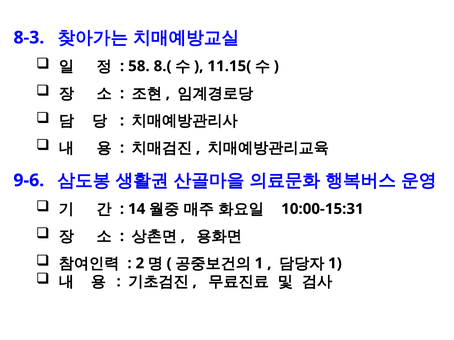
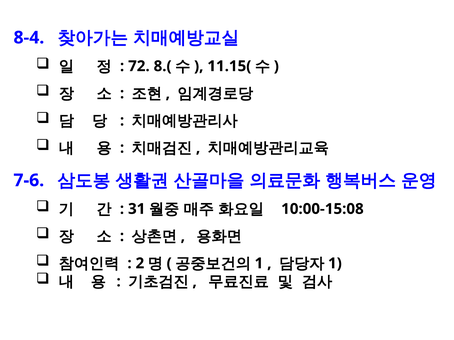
8-3: 8-3 -> 8-4 (29, 38)
58: 58 -> 72 (139, 66)
9-6: 9-6 -> 7-6 (29, 181)
14: 14 -> 31 (137, 209)
10:00-15:31: 10:00-15:31 -> 10:00-15:08 (322, 209)
